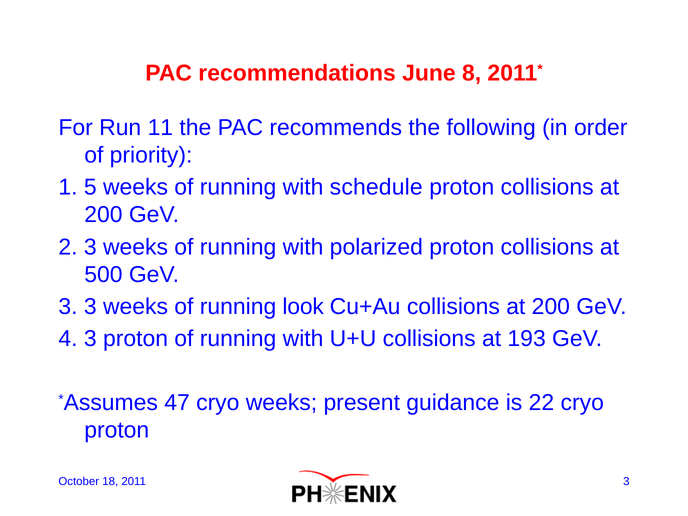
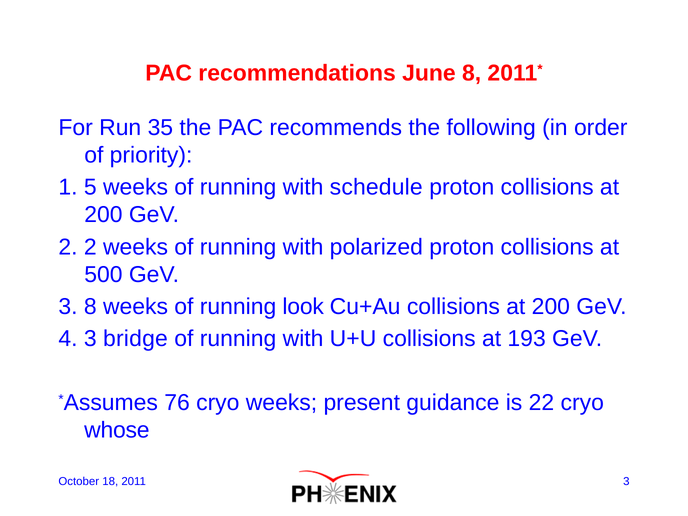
11: 11 -> 35 (160, 128)
2 3: 3 -> 2 (90, 247)
3 3: 3 -> 8 (90, 307)
3 proton: proton -> bridge (135, 339)
47: 47 -> 76 (177, 403)
proton: proton -> whose (117, 430)
